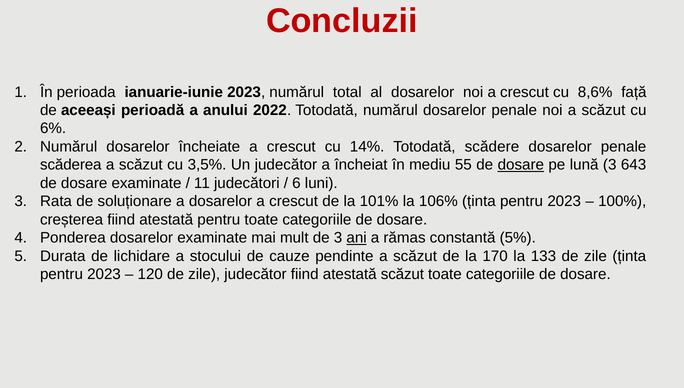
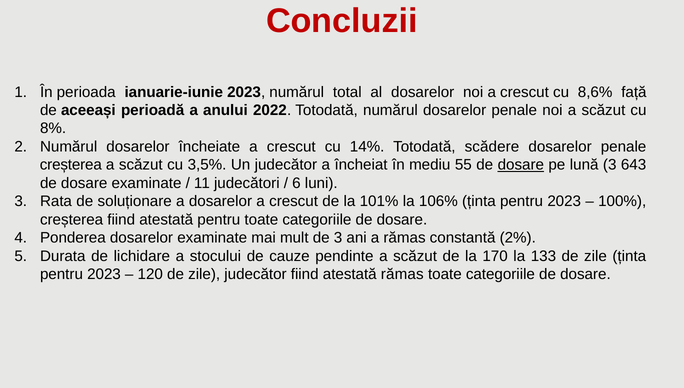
6%: 6% -> 8% (53, 128)
scăderea: scăderea -> creșterea (71, 165)
ani underline: present -> none (357, 238)
5%: 5% -> 2% (518, 238)
atestată scăzut: scăzut -> rămas (402, 274)
